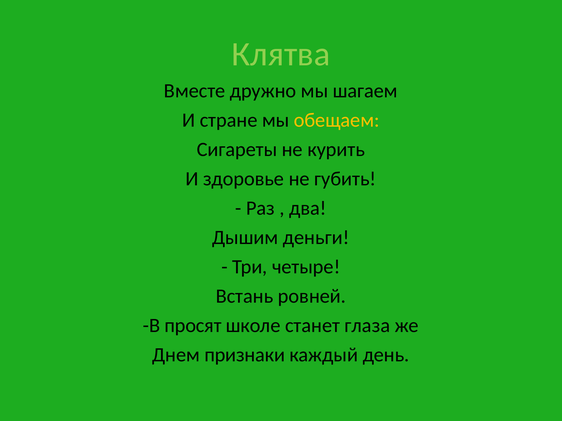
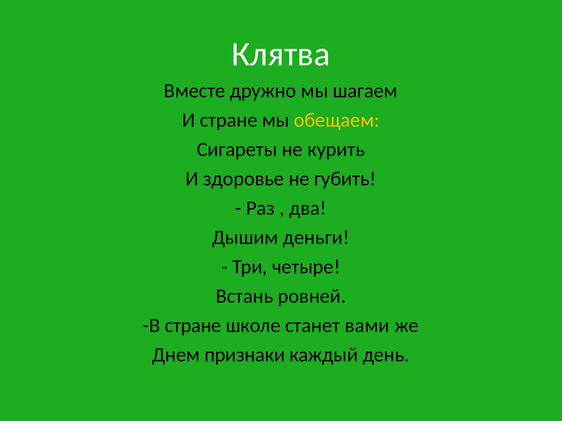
Клятва colour: light green -> white (281, 54)
В просят: просят -> стране (193, 326)
глаза: глаза -> вами (367, 326)
